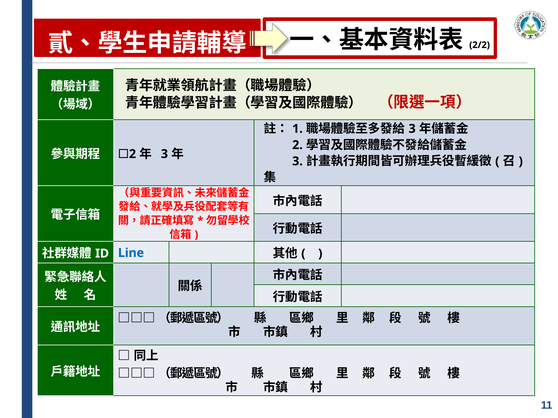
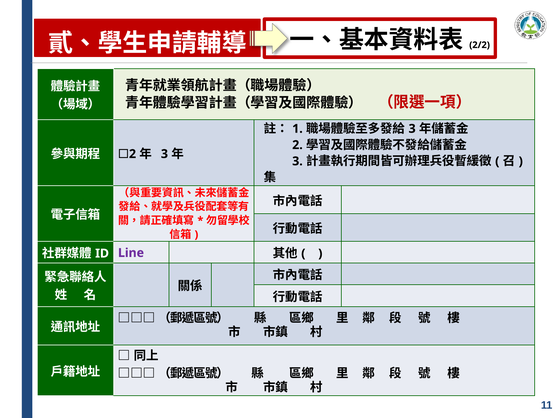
Line colour: blue -> purple (131, 253)
